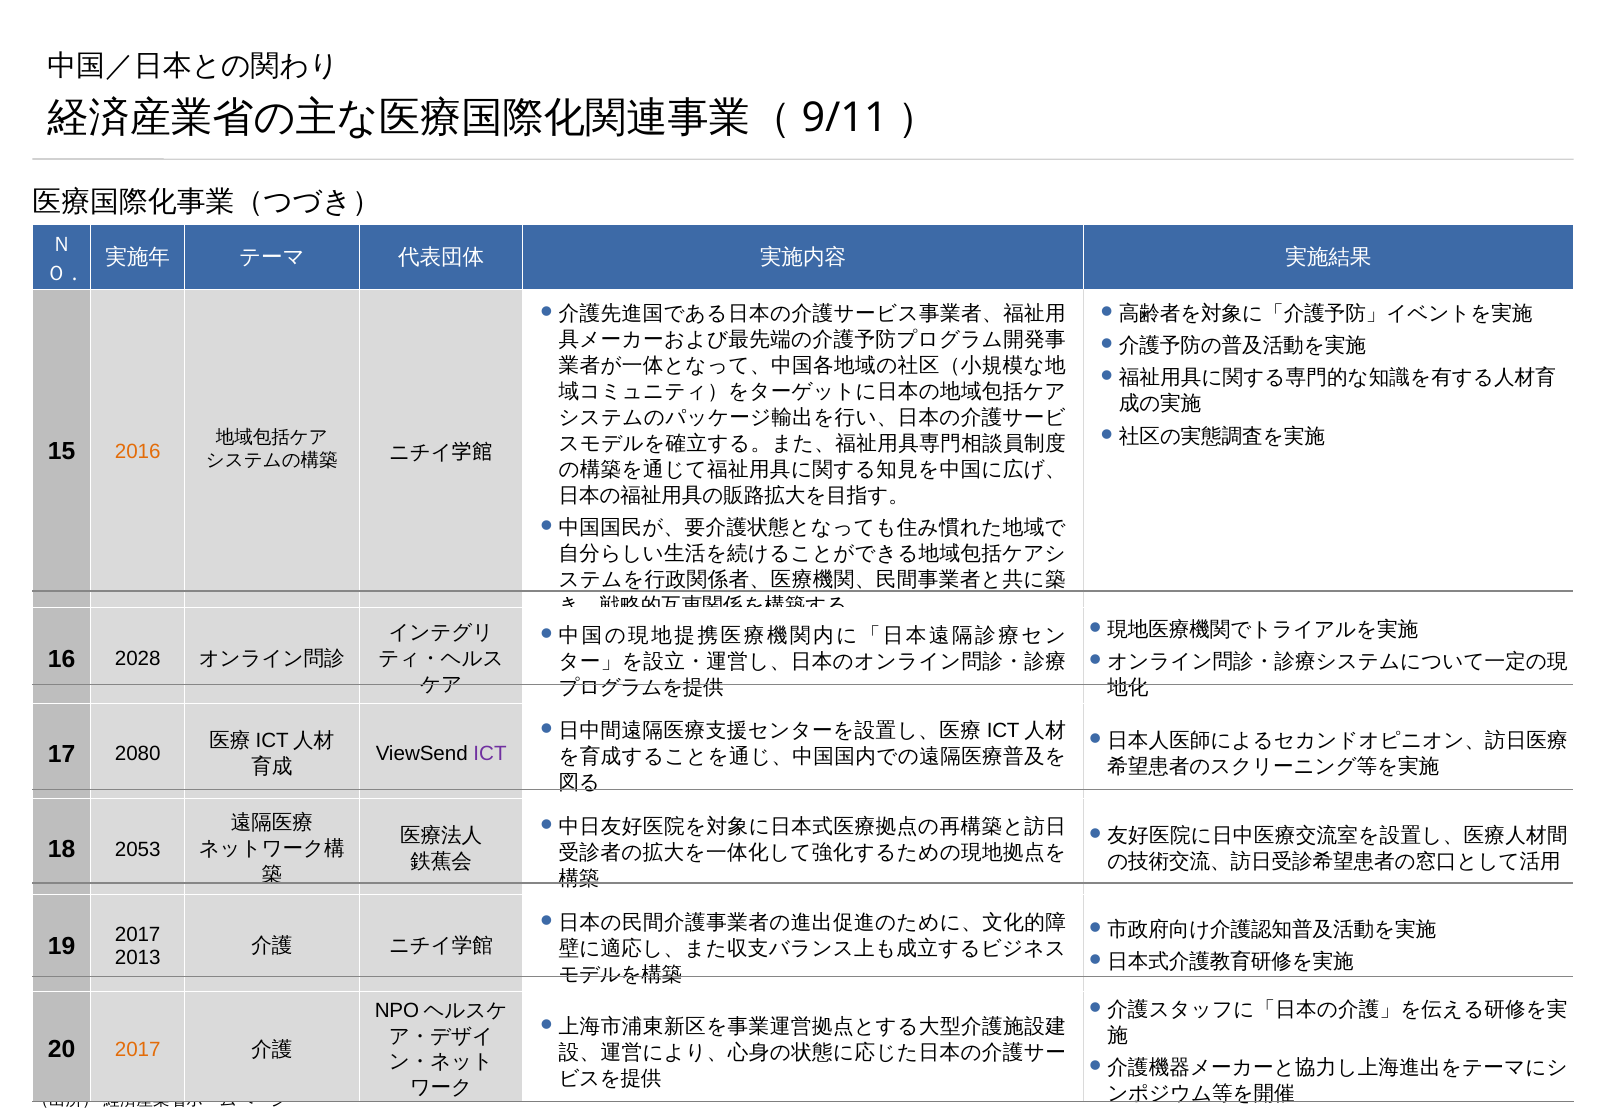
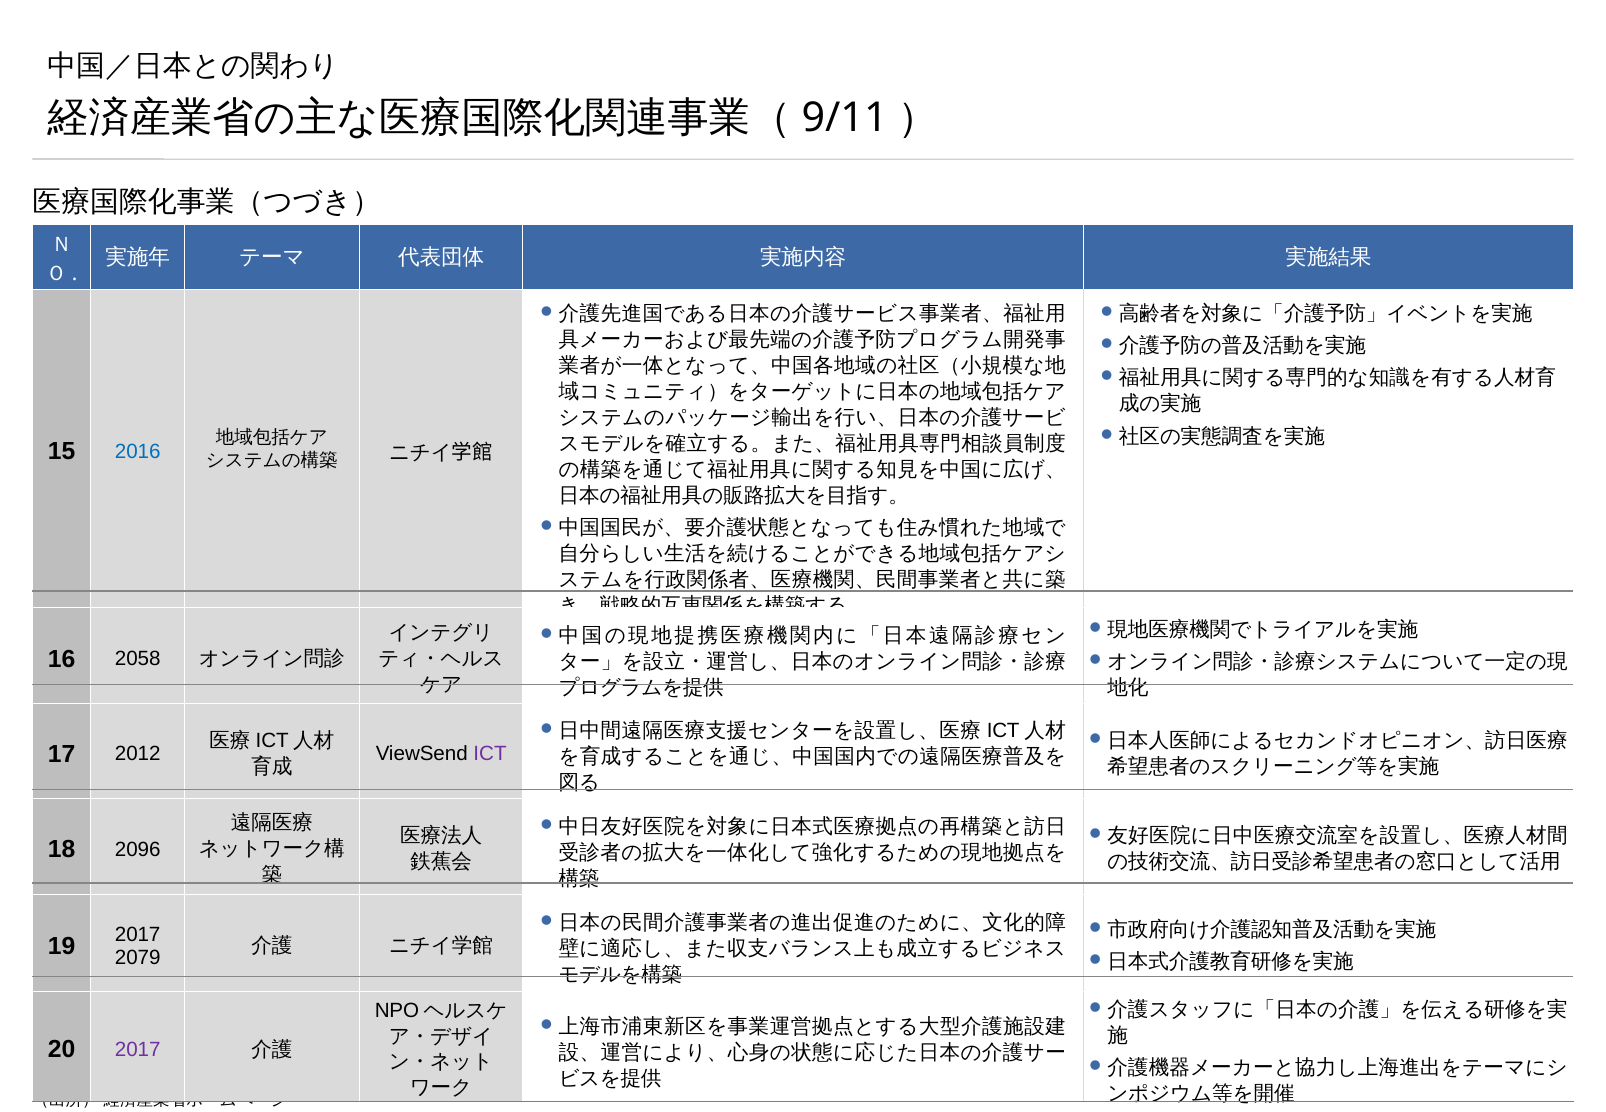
2016 colour: orange -> blue (138, 451)
2028: 2028 -> 2058 (138, 659)
2080: 2080 -> 2012 (138, 754)
2053: 2053 -> 2096 (138, 849)
2013: 2013 -> 2079 (138, 957)
2017 colour: orange -> purple (138, 1049)
